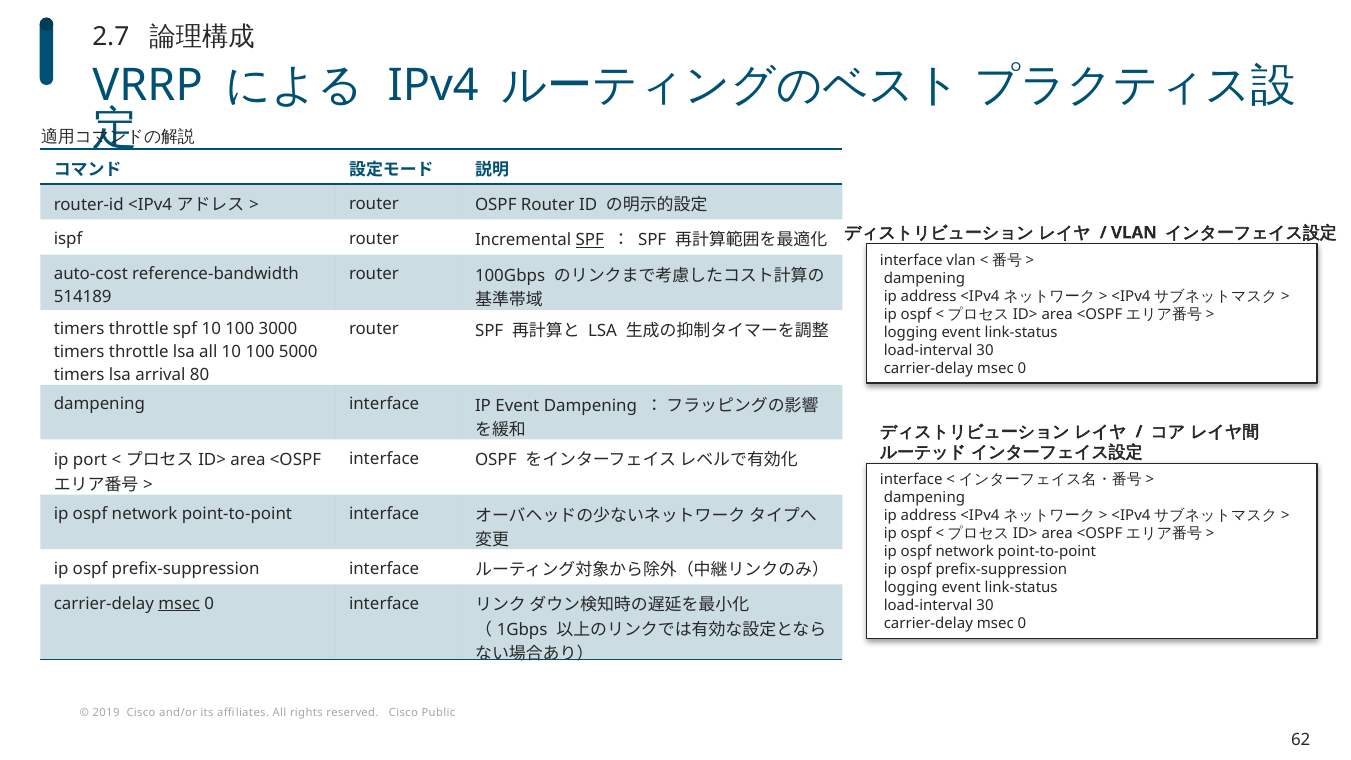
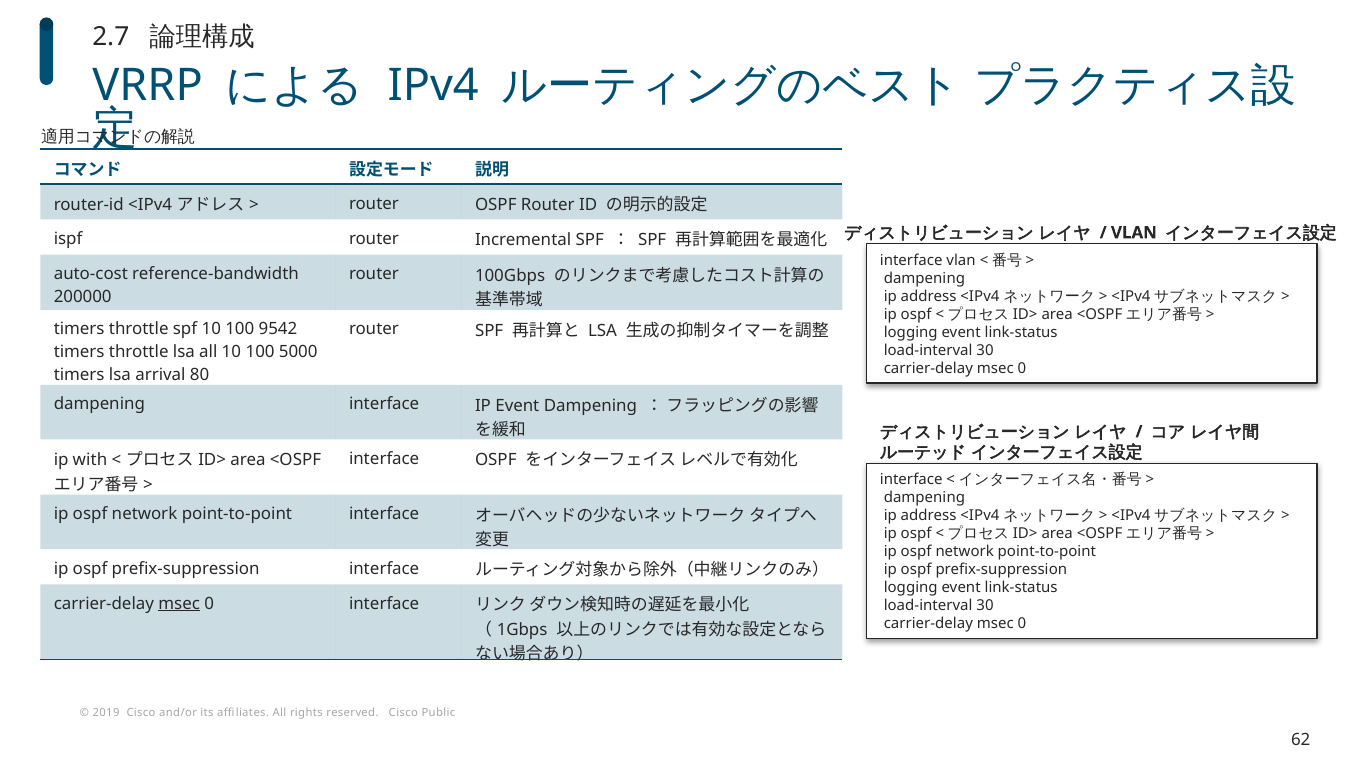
SPF underline: present -> none (590, 240)
514189: 514189 -> 200000 (83, 297)
3000: 3000 -> 9542 (278, 329)
port: port -> with (90, 460)
